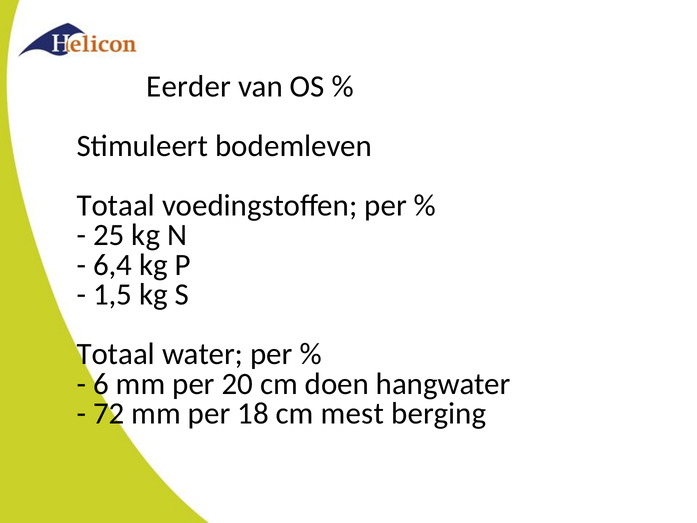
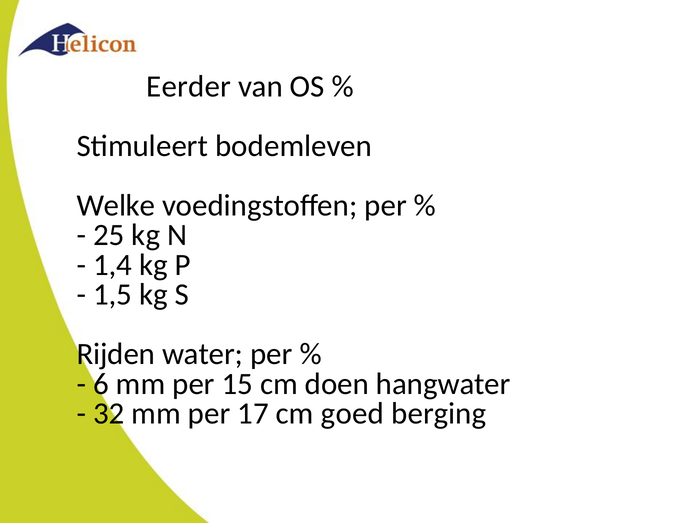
Totaal: Totaal -> Welke (116, 205)
6,4: 6,4 -> 1,4 (113, 265)
Totaal: Totaal -> Rijden (116, 354)
20: 20 -> 15 (237, 384)
72: 72 -> 32 (109, 413)
18: 18 -> 17 (253, 413)
mest: mest -> goed (352, 413)
